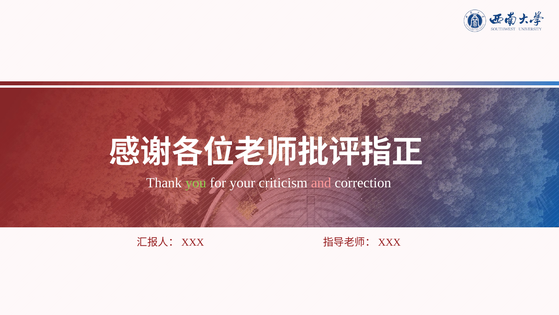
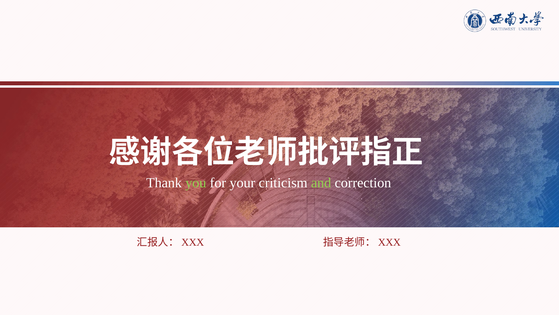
and colour: pink -> light green (321, 183)
